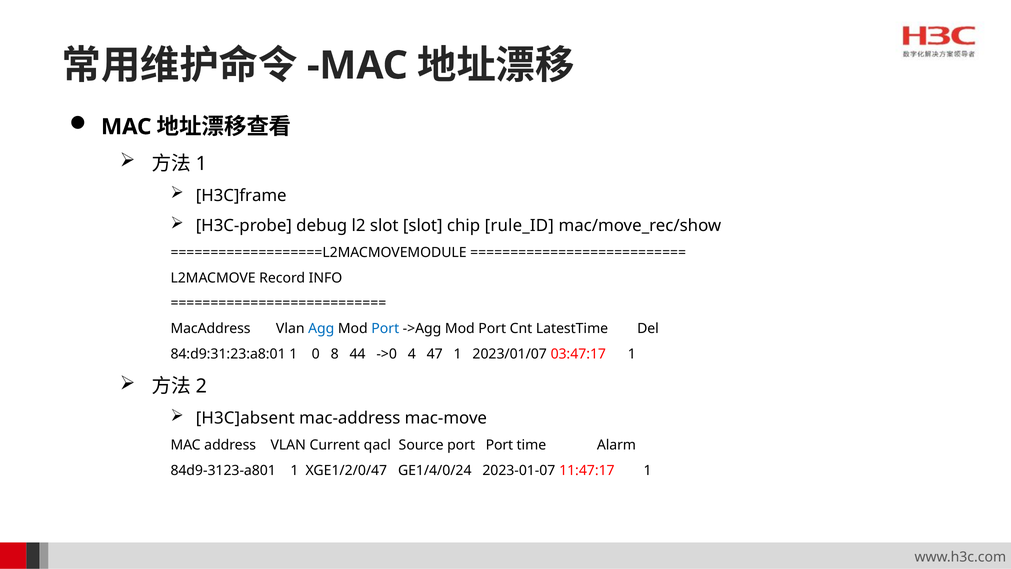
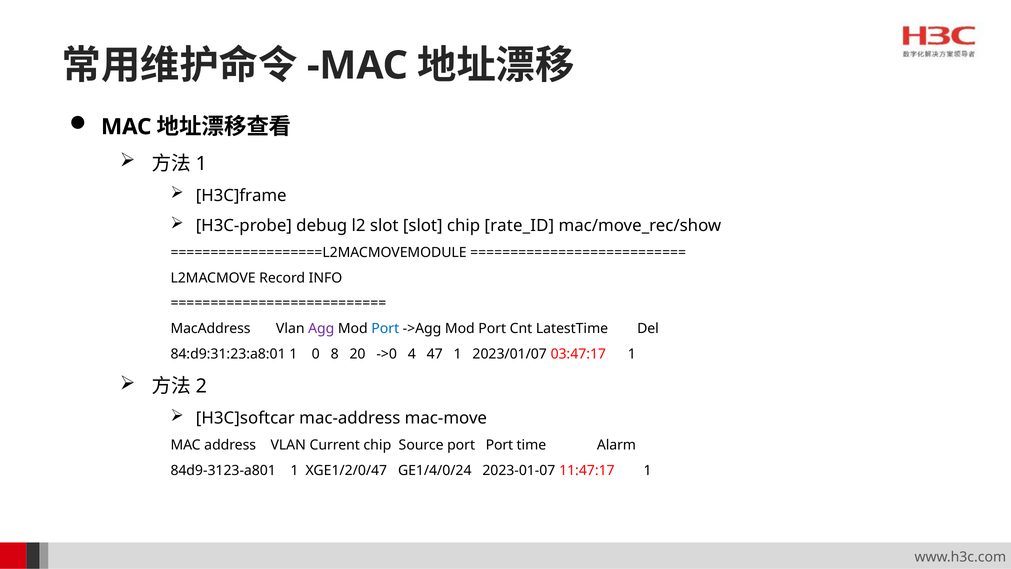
rule_ID: rule_ID -> rate_ID (519, 226)
Agg colour: blue -> purple (321, 328)
44: 44 -> 20 (358, 354)
H3C]absent: H3C]absent -> H3C]softcar (245, 418)
Current qacl: qacl -> chip (377, 445)
